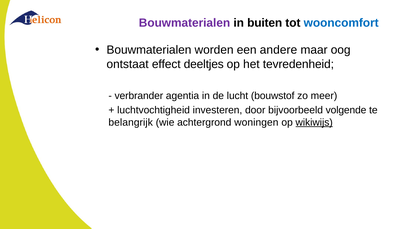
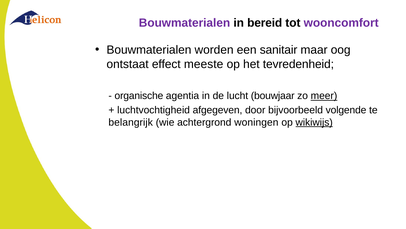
buiten: buiten -> bereid (265, 23)
wooncomfort colour: blue -> purple (341, 23)
andere: andere -> sanitair (279, 50)
deeltjes: deeltjes -> meeste (204, 64)
verbrander: verbrander -> organische (139, 96)
bouwstof: bouwstof -> bouwjaar (273, 96)
meer underline: none -> present (324, 96)
investeren: investeren -> afgegeven (218, 110)
